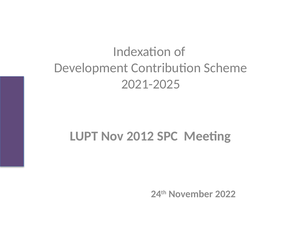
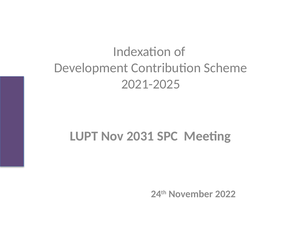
2012: 2012 -> 2031 (140, 136)
